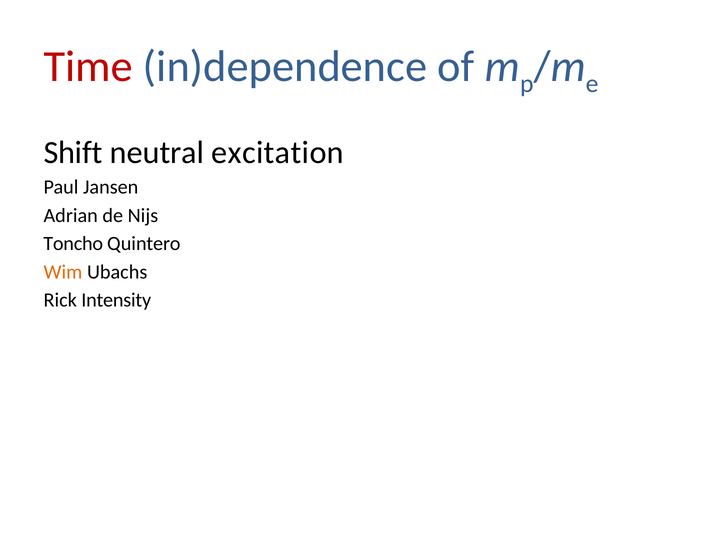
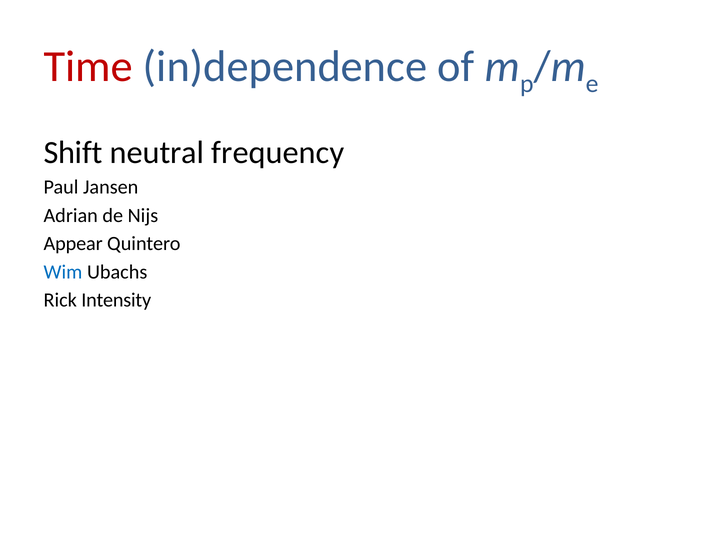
excitation: excitation -> frequency (278, 153)
Toncho: Toncho -> Appear (73, 244)
Wim colour: orange -> blue (63, 272)
